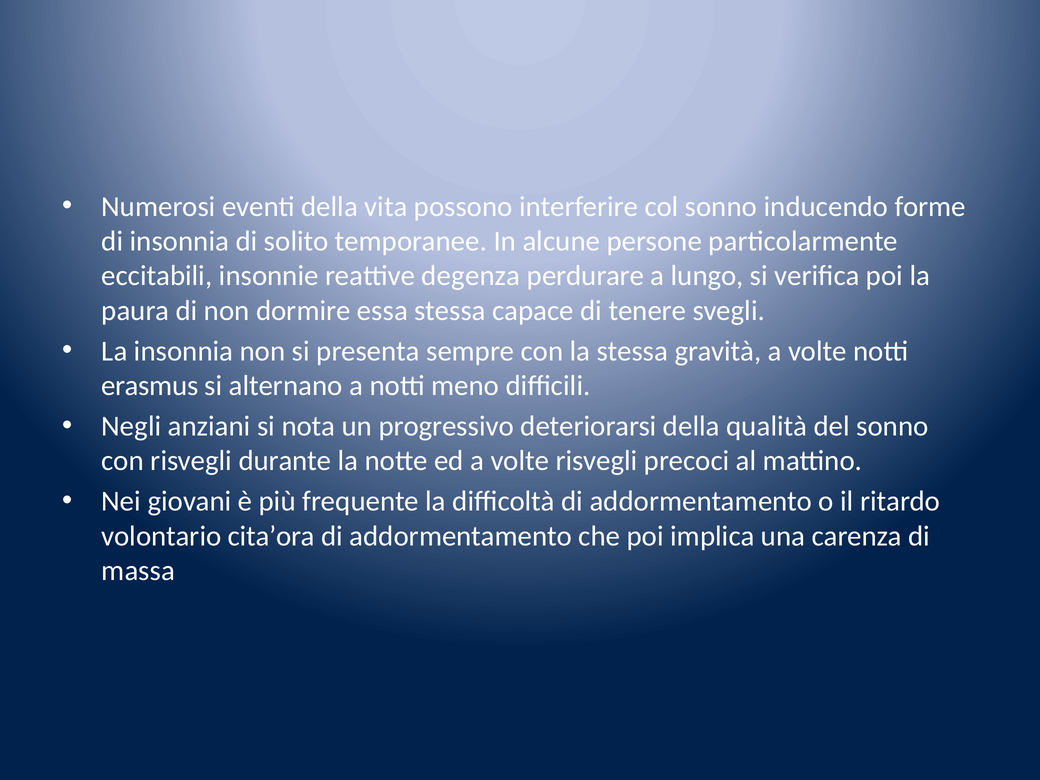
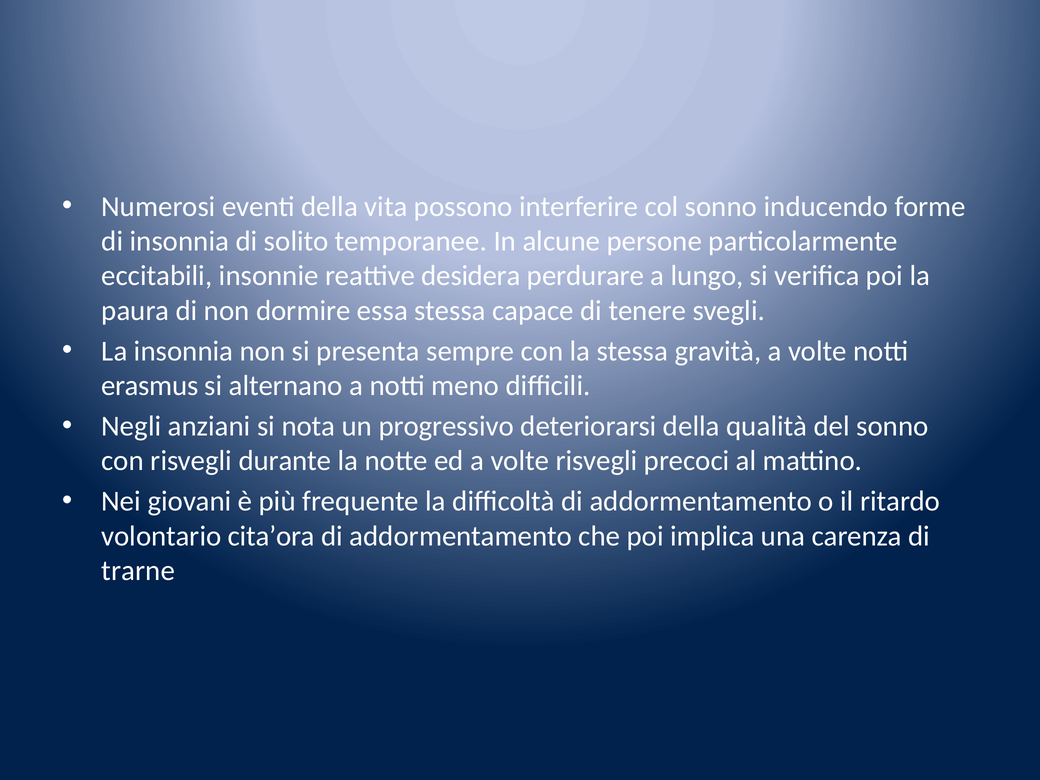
degenza: degenza -> desidera (471, 276)
massa: massa -> trarne (138, 571)
